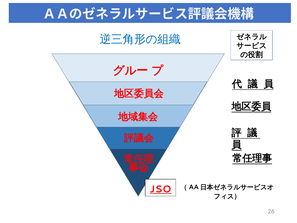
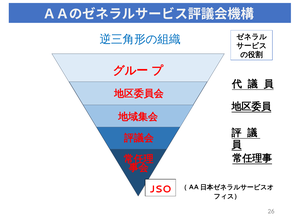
JSO underline: present -> none (160, 189)
